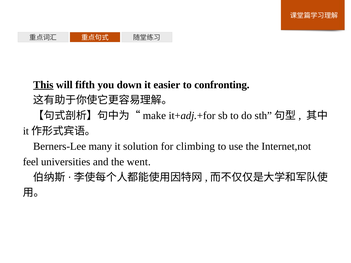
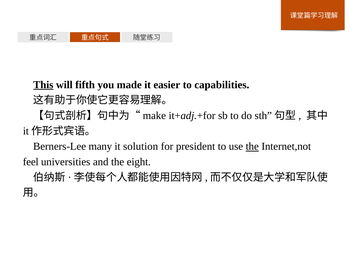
down: down -> made (129, 85)
confronting: confronting -> capabilities (222, 85)
climbing: climbing -> president (196, 147)
the underline: none -> present (252, 147)
went: went -> eight (139, 162)
